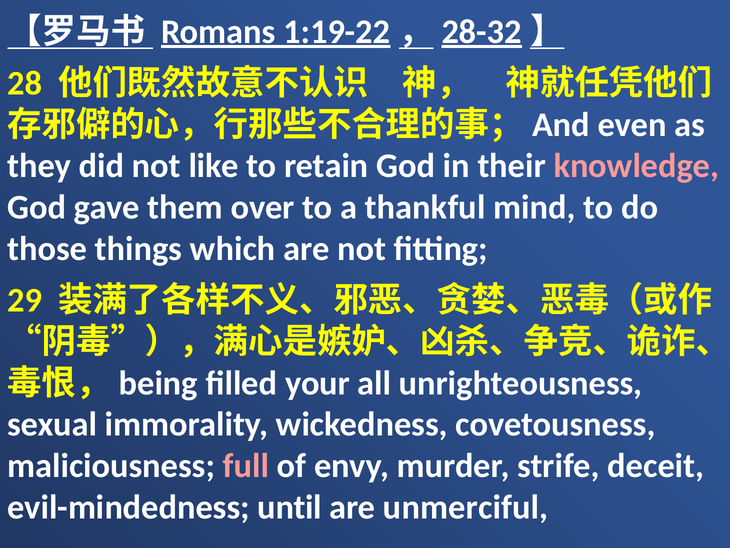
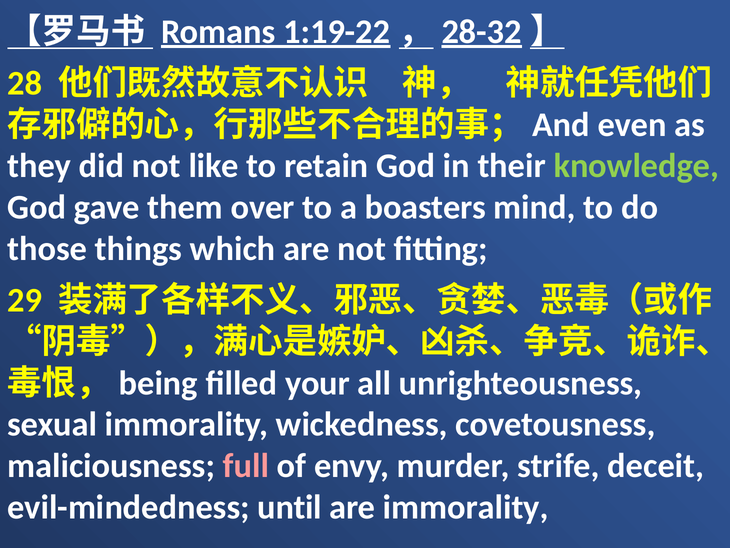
knowledge colour: pink -> light green (636, 166)
thankful: thankful -> boasters (425, 207)
are unmerciful: unmerciful -> immorality (466, 507)
